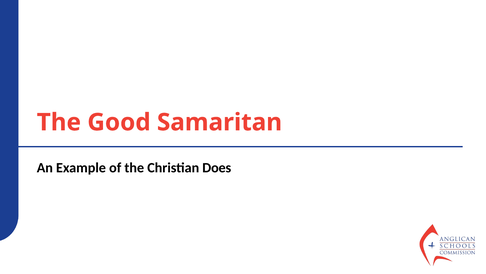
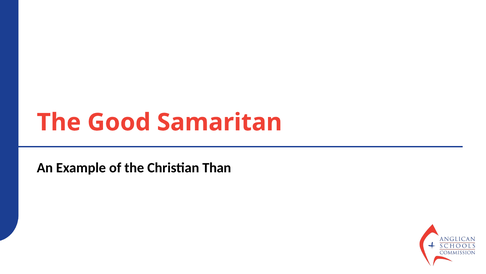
Does: Does -> Than (217, 168)
